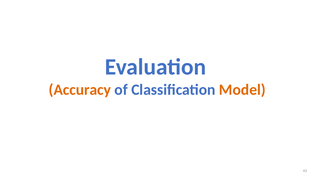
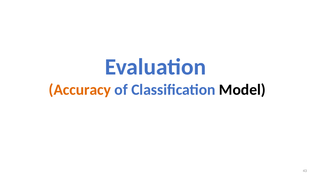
Model colour: orange -> black (242, 90)
